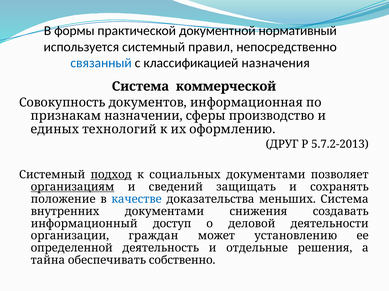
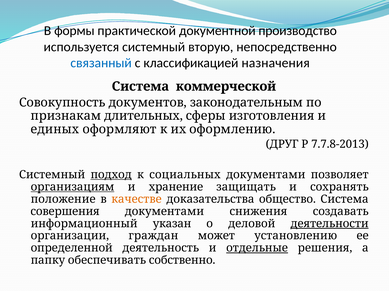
нормативный: нормативный -> производство (298, 31)
правил: правил -> вторую (211, 47)
информационная: информационная -> законодательным (246, 103)
назначении: назначении -> длительных (144, 116)
производство: производство -> изготовления (272, 116)
технологий: технологий -> оформляют (120, 130)
5.7.2-2013: 5.7.2-2013 -> 7.7.8-2013 (340, 145)
сведений: сведений -> хранение (176, 187)
качестве colour: blue -> orange (137, 200)
меньших: меньших -> общество (287, 200)
внутренних: внутренних -> совершения (65, 212)
доступ: доступ -> указан (172, 224)
деятельности underline: none -> present (330, 224)
отдельные underline: none -> present (257, 249)
тайна: тайна -> папку (48, 261)
